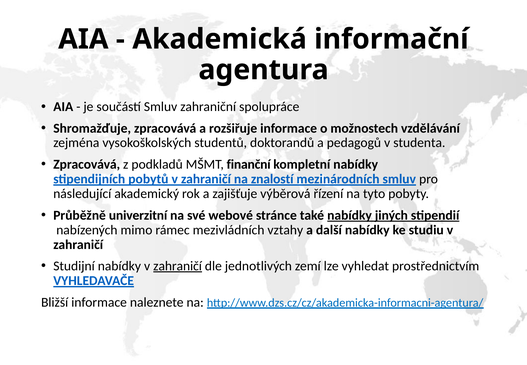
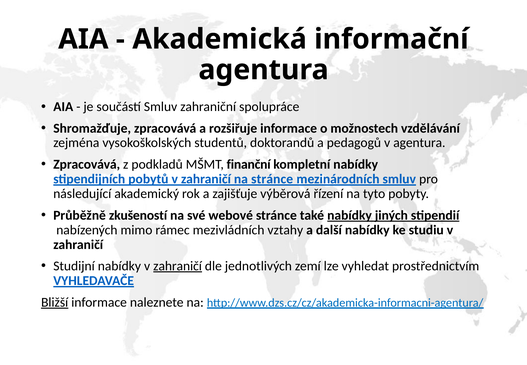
v studenta: studenta -> agentura (419, 143)
na znalostí: znalostí -> stránce (272, 179)
univerzitní: univerzitní -> zkušeností (138, 215)
Bližší underline: none -> present (55, 302)
